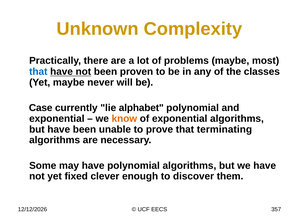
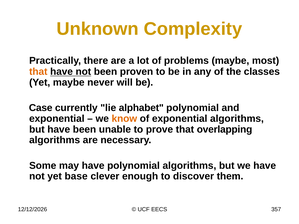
that colour: blue -> orange (38, 72)
terminating: terminating -> overlapping (225, 129)
fixed: fixed -> base (76, 176)
